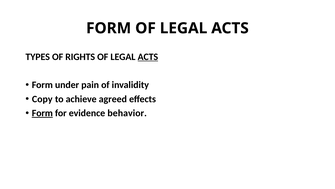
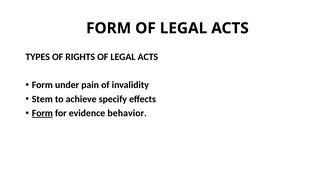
ACTS underline: present -> none (148, 57)
Copy: Copy -> Stem (42, 99)
agreed: agreed -> specify (113, 99)
